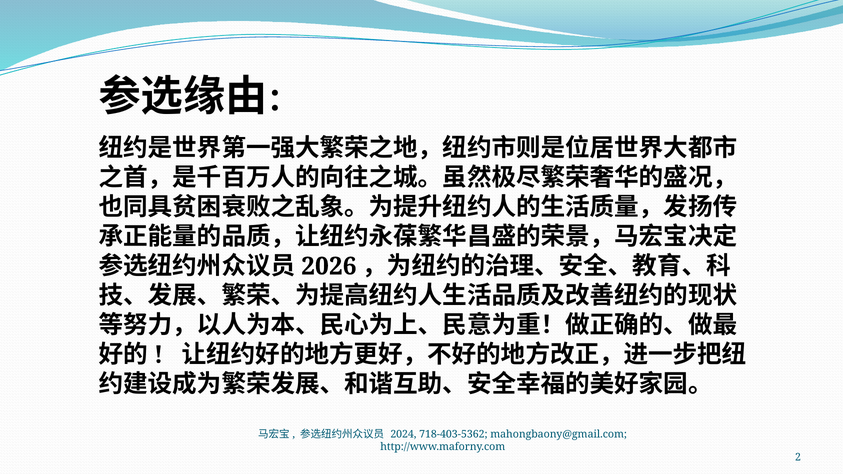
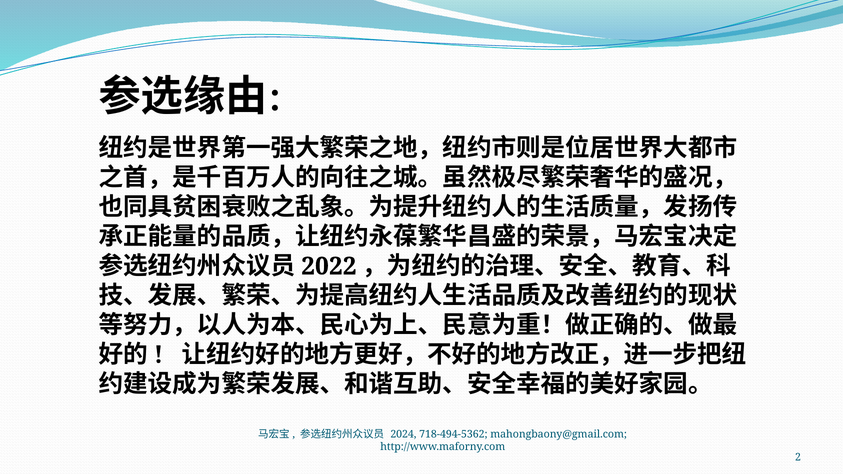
2026: 2026 -> 2022 (329, 266)
718-403-5362: 718-403-5362 -> 718-494-5362 (453, 434)
